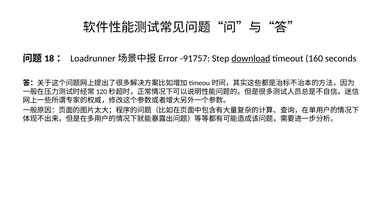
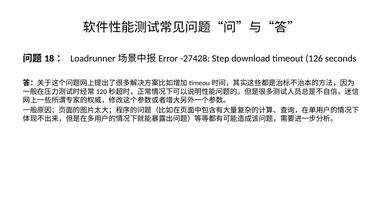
-91757: -91757 -> -27428 (195, 59)
download underline: present -> none (251, 59)
160: 160 -> 126 (314, 59)
